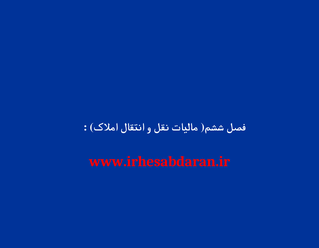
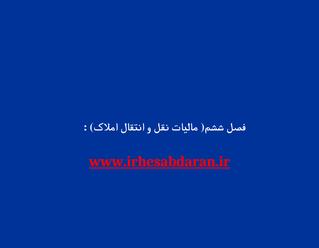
www.irhesabdaran.ir underline: none -> present (160, 162)
